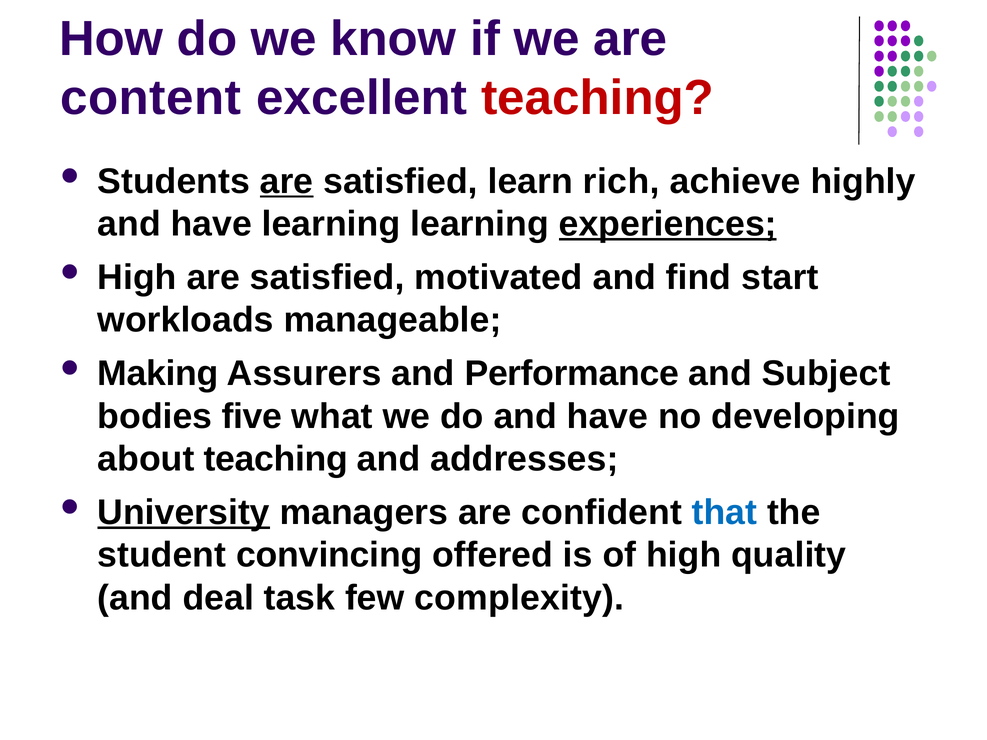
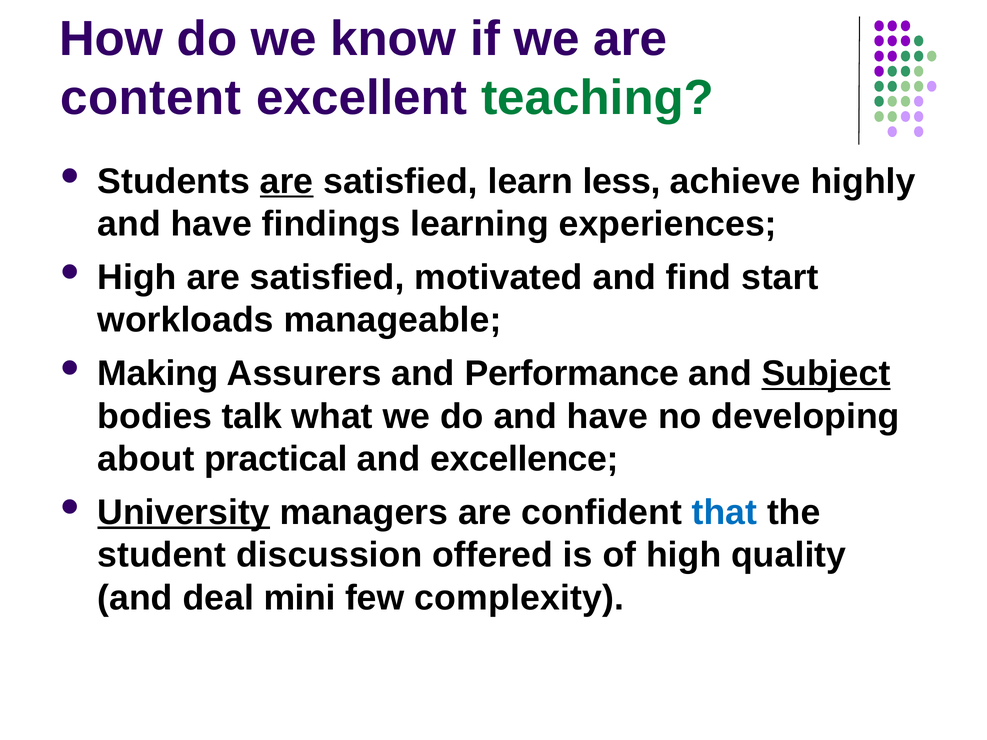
teaching colour: red -> green (597, 98)
rich: rich -> less (622, 181)
have learning: learning -> findings (331, 224)
experiences underline: present -> none (668, 224)
Subject underline: none -> present (826, 374)
five: five -> talk (252, 416)
about teaching: teaching -> practical (276, 459)
addresses: addresses -> excellence (524, 459)
convincing: convincing -> discussion (329, 555)
task: task -> mini (300, 598)
